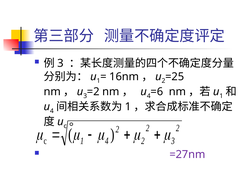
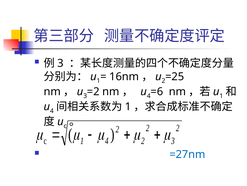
=27nm colour: purple -> blue (187, 154)
